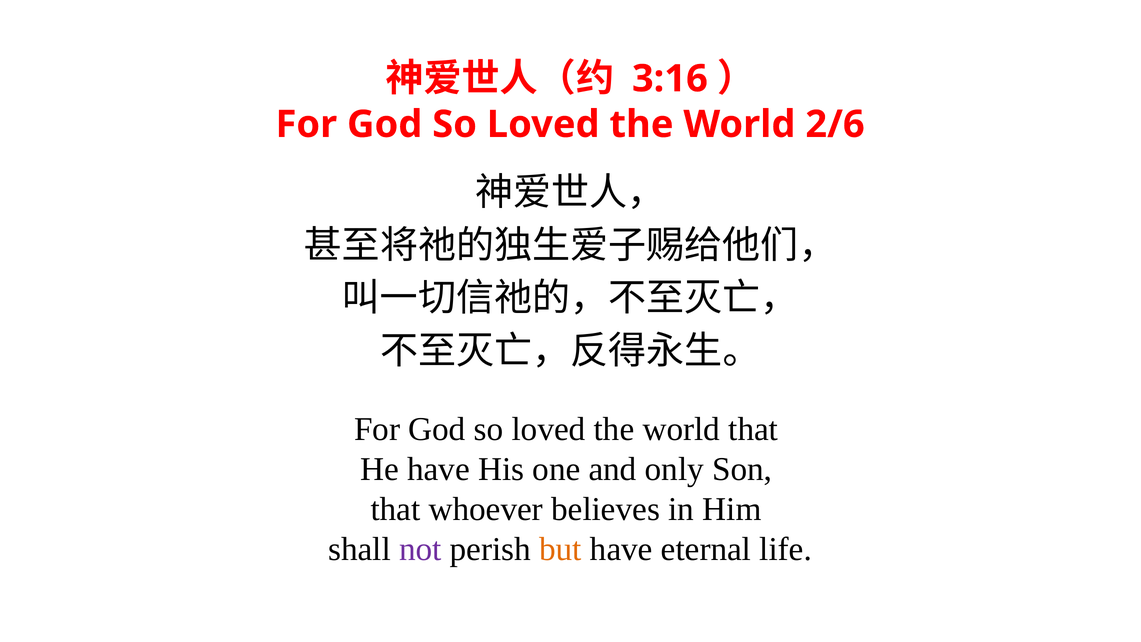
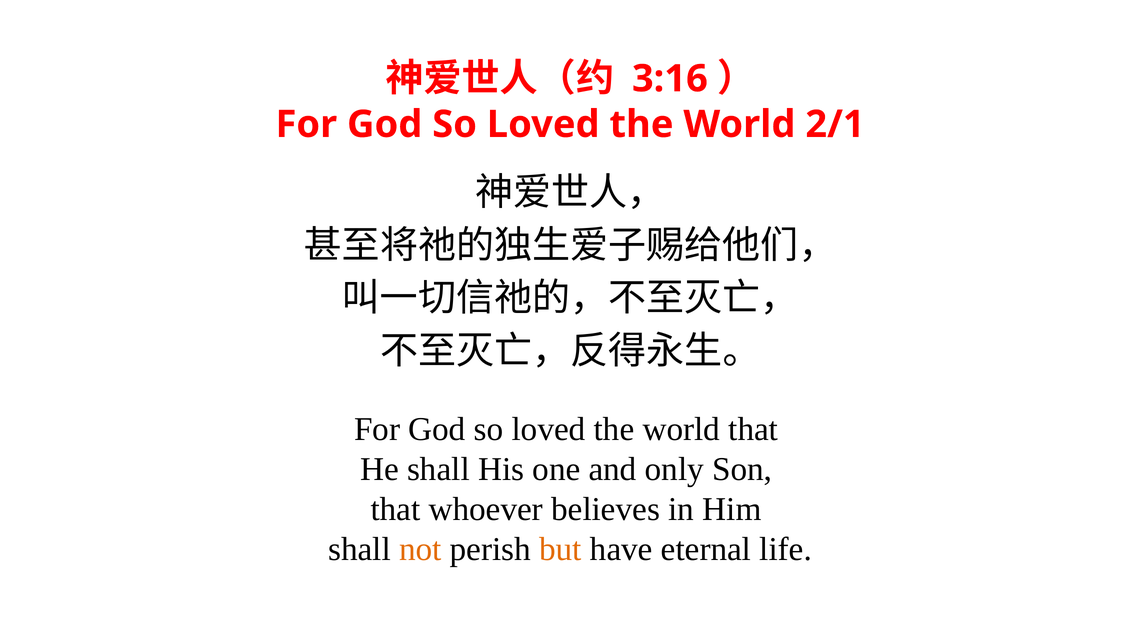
2/6: 2/6 -> 2/1 (835, 124)
He have: have -> shall (438, 469)
not colour: purple -> orange (420, 549)
